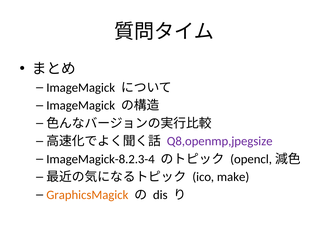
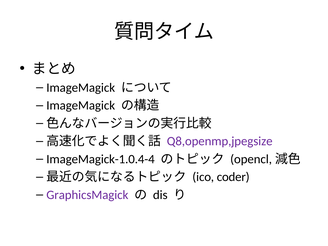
ImageMagick-8.2.3-4: ImageMagick-8.2.3-4 -> ImageMagick-1.0.4-4 (101, 159)
make: make -> coder (233, 177)
GraphicsMagick colour: orange -> purple (87, 195)
